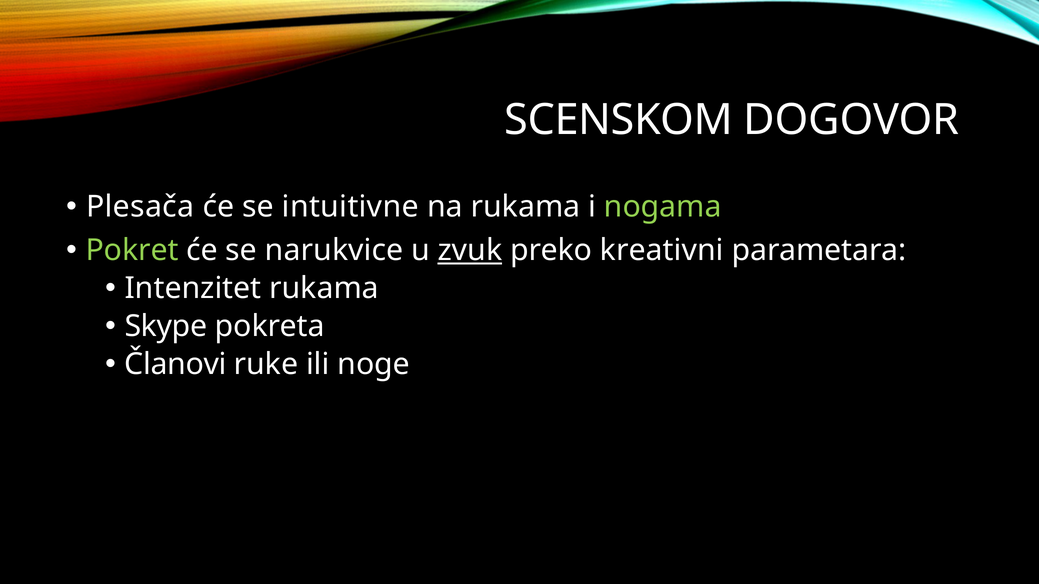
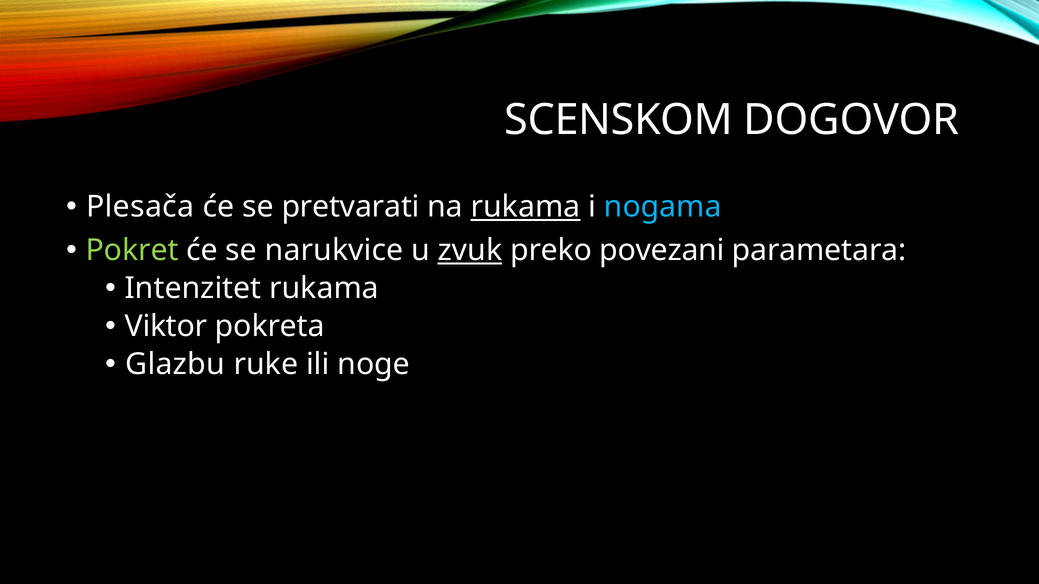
intuitivne: intuitivne -> pretvarati (351, 207)
rukama underline: none -> present (526, 207)
nogama colour: light green -> light blue (663, 207)
kreativni: kreativni -> povezani (662, 251)
Skype: Skype -> Viktor (166, 327)
Članovi: Članovi -> Glazbu (175, 365)
